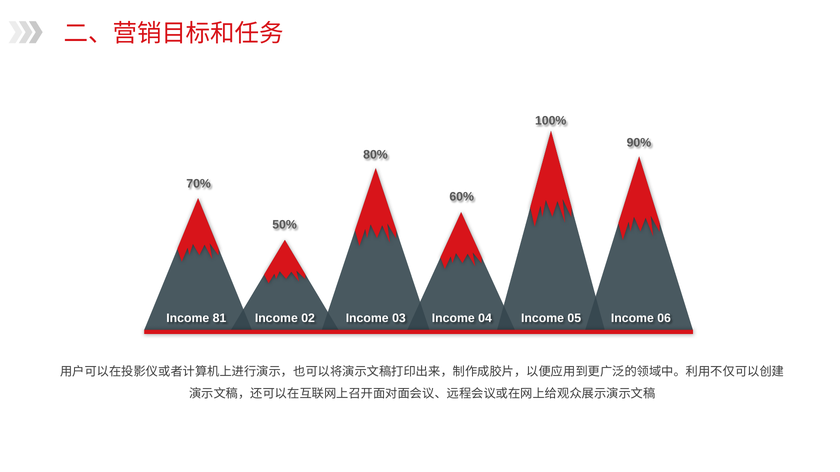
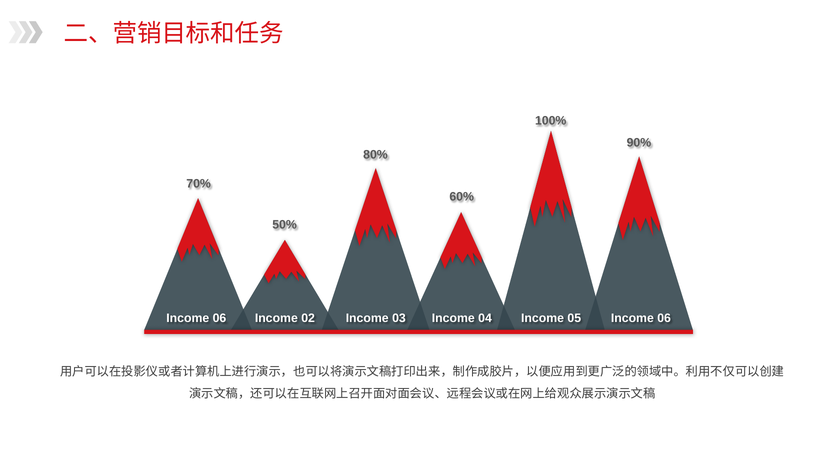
81: 81 -> 06 (219, 318)
